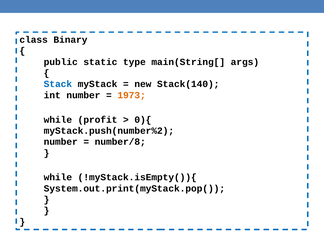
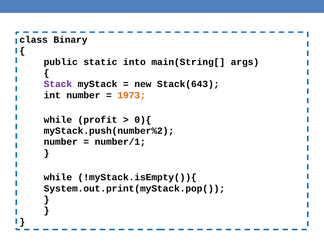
type: type -> into (134, 62)
Stack colour: blue -> purple (58, 84)
Stack(140: Stack(140 -> Stack(643 (188, 84)
number/8: number/8 -> number/1 (120, 142)
